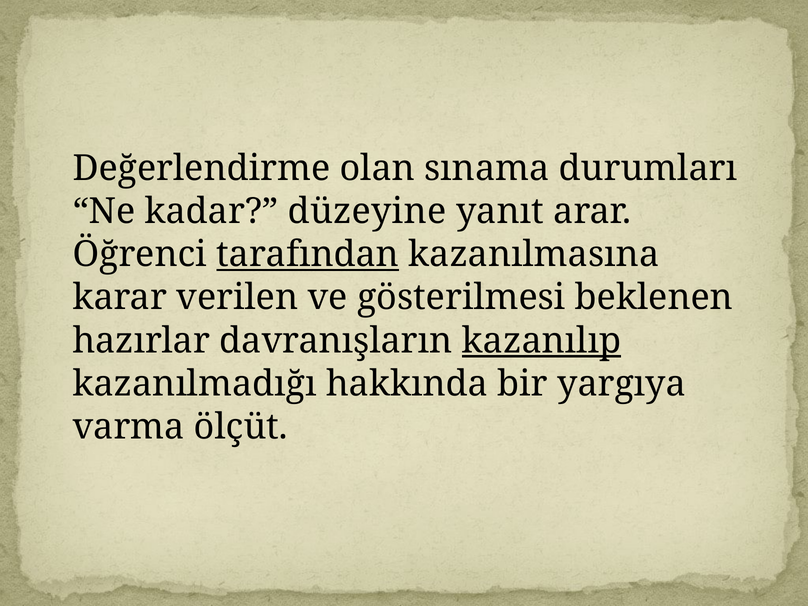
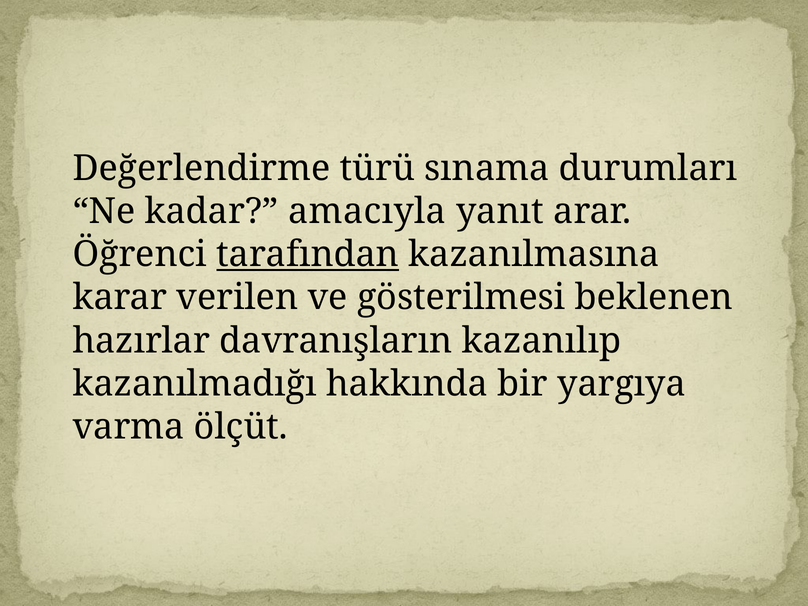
olan: olan -> türü (377, 168)
düzeyine: düzeyine -> amacıyla (367, 211)
kazanılıp underline: present -> none (541, 341)
